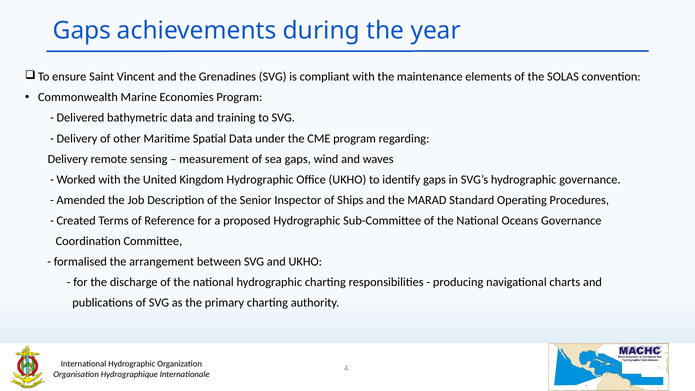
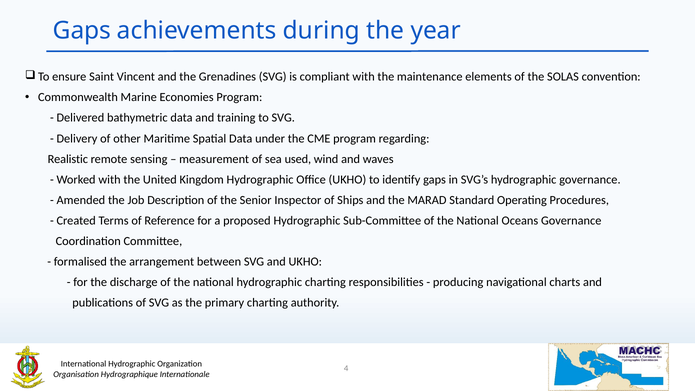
Delivery: Delivery -> Realistic (68, 159)
sea gaps: gaps -> used (298, 159)
